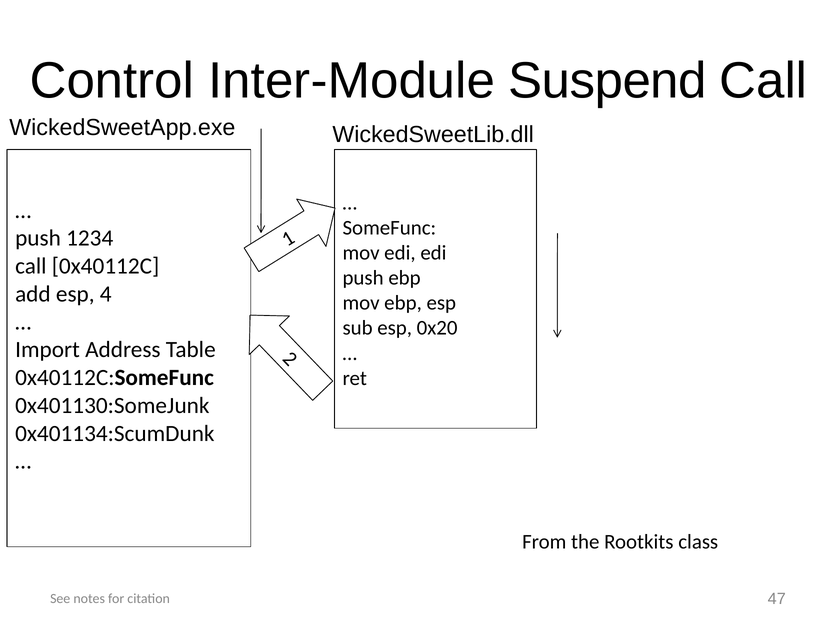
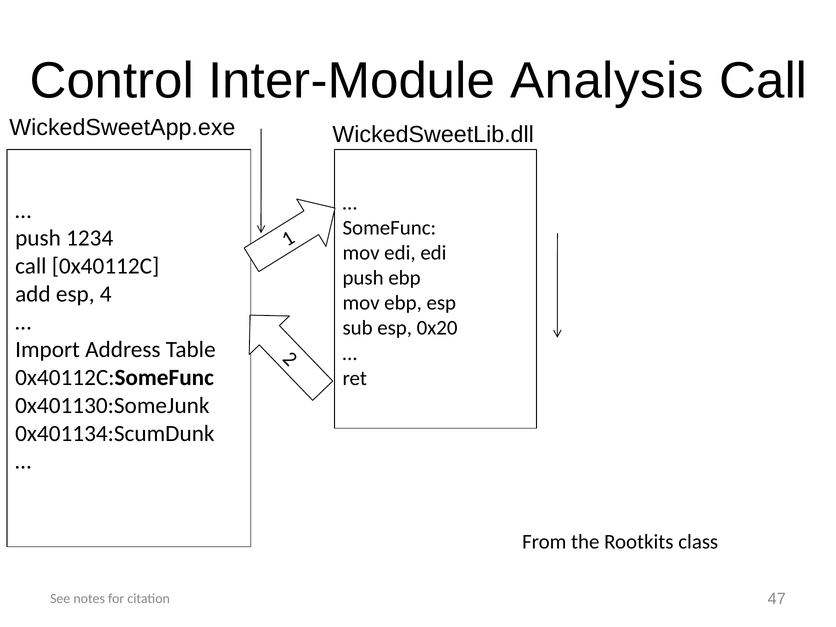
Suspend: Suspend -> Analysis (607, 81)
